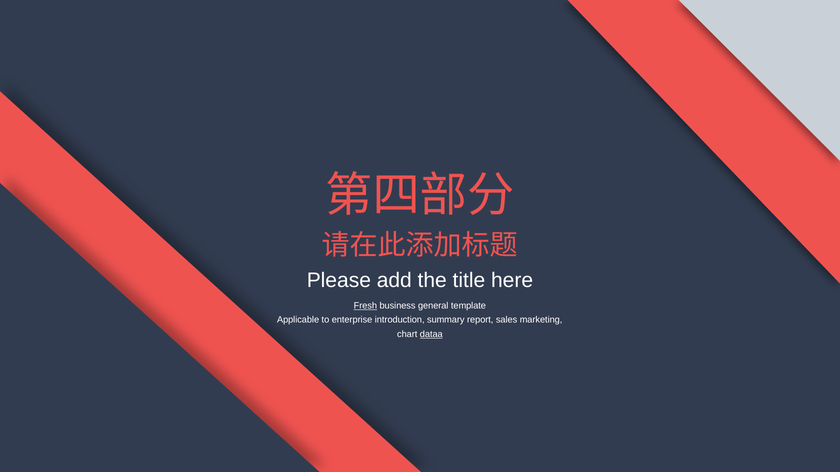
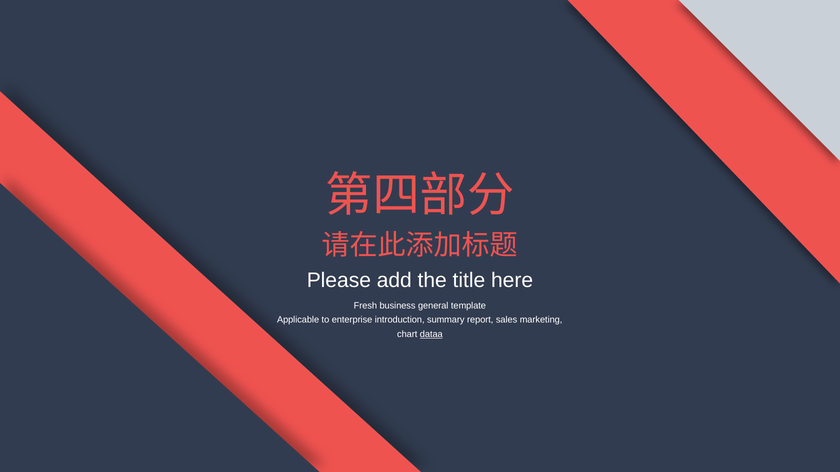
Fresh underline: present -> none (365, 306)
